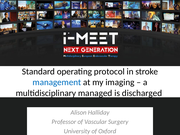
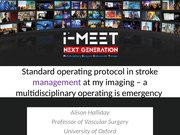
management colour: blue -> purple (57, 82)
multidisciplinary managed: managed -> operating (95, 93)
discharged: discharged -> emergency (142, 93)
